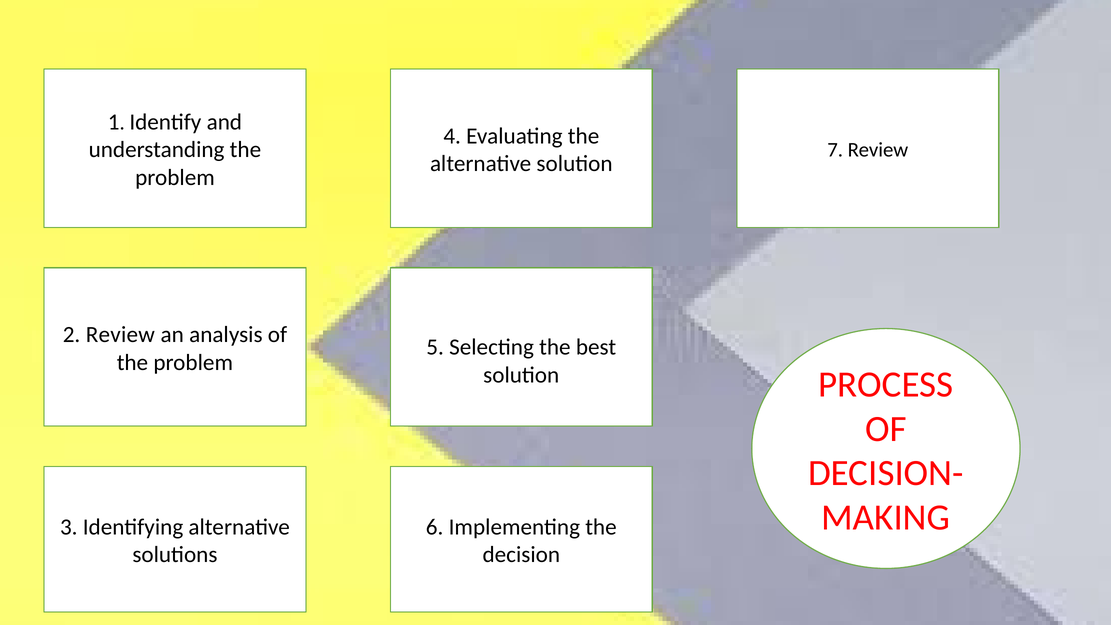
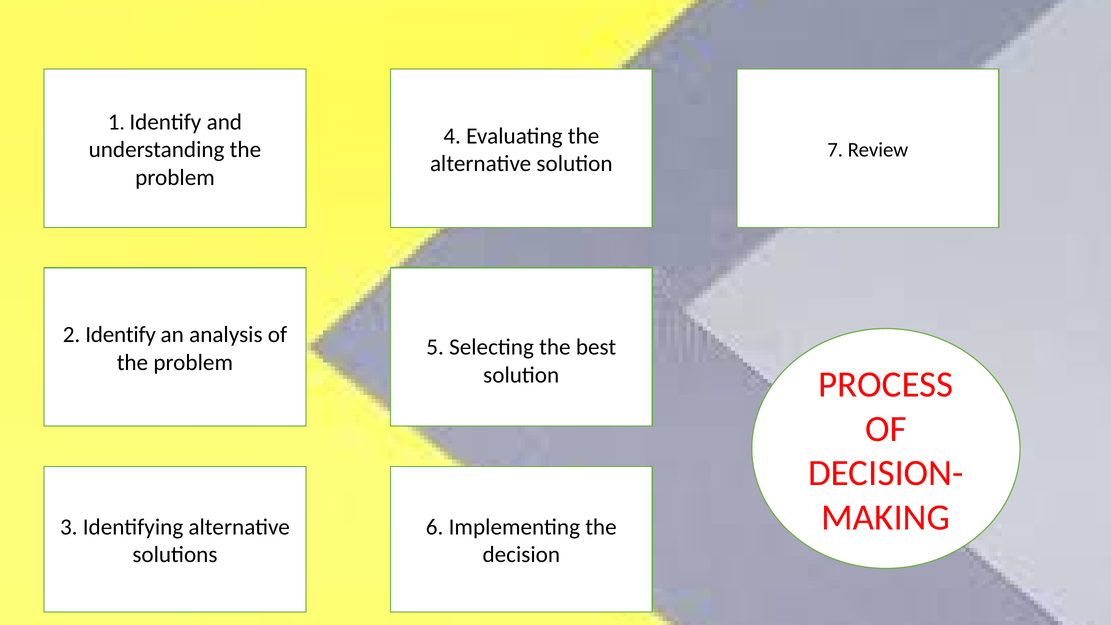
2 Review: Review -> Identify (121, 335)
